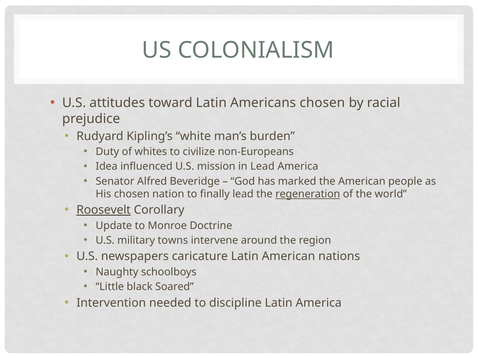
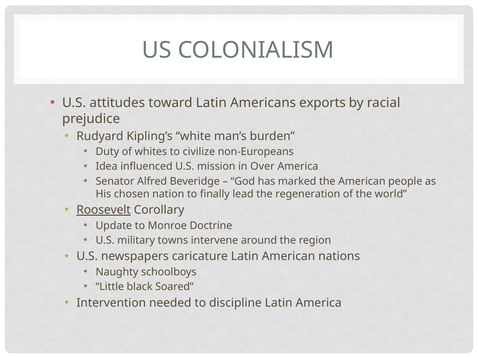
Americans chosen: chosen -> exports (322, 103)
in Lead: Lead -> Over (262, 167)
regeneration underline: present -> none (308, 194)
